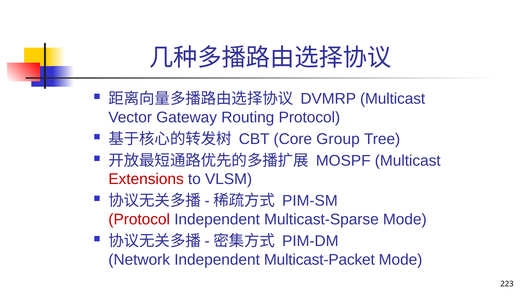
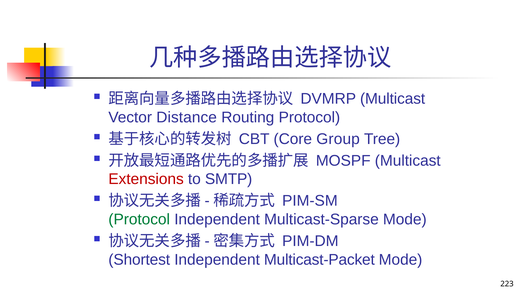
Gateway: Gateway -> Distance (187, 117)
VLSM: VLSM -> SMTP (229, 179)
Protocol colour: red -> green (139, 219)
Network: Network -> Shortest (139, 259)
